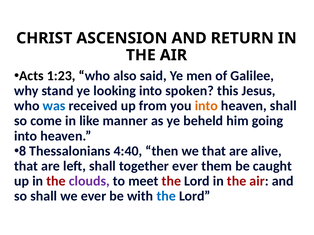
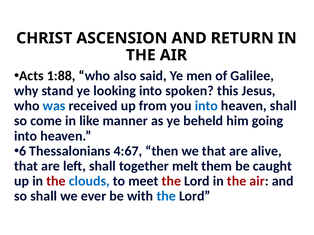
1:23: 1:23 -> 1:88 (61, 76)
into colour: orange -> blue (206, 106)
8: 8 -> 6 (23, 151)
4:40: 4:40 -> 4:67 (128, 151)
together ever: ever -> melt (185, 166)
clouds colour: purple -> blue (89, 181)
